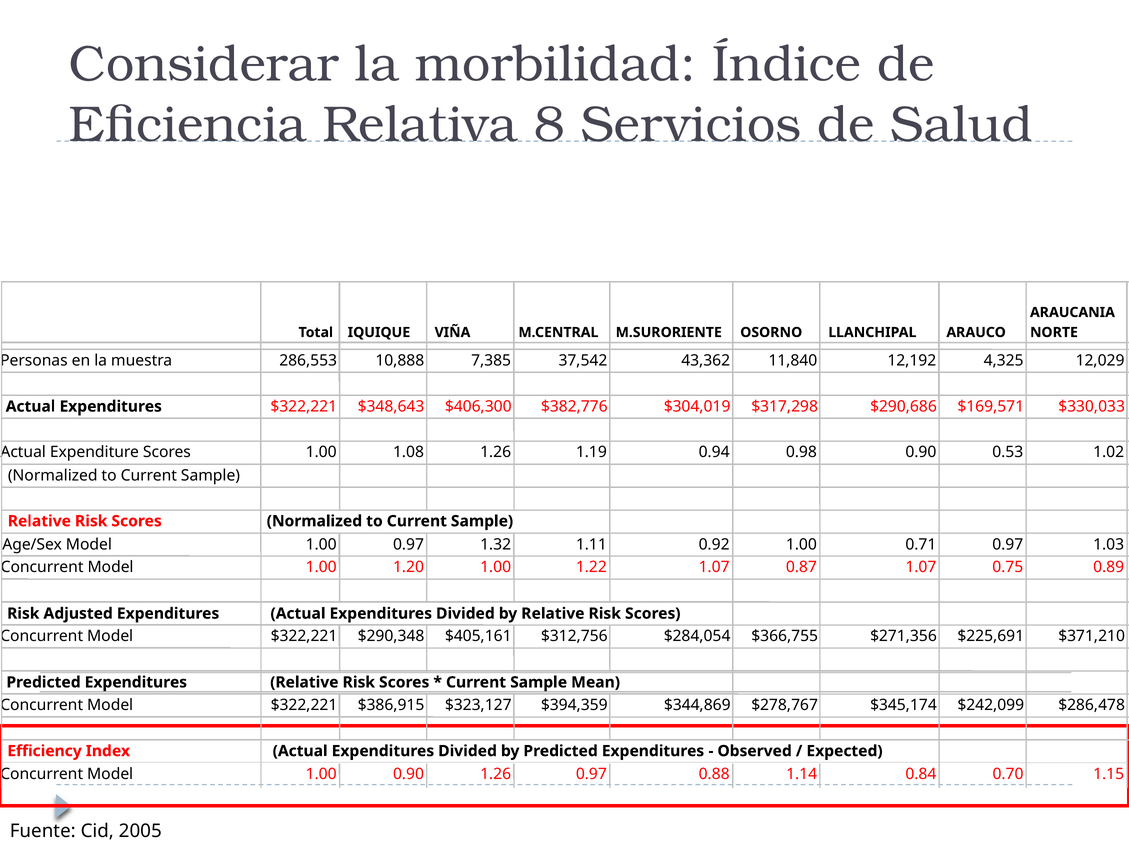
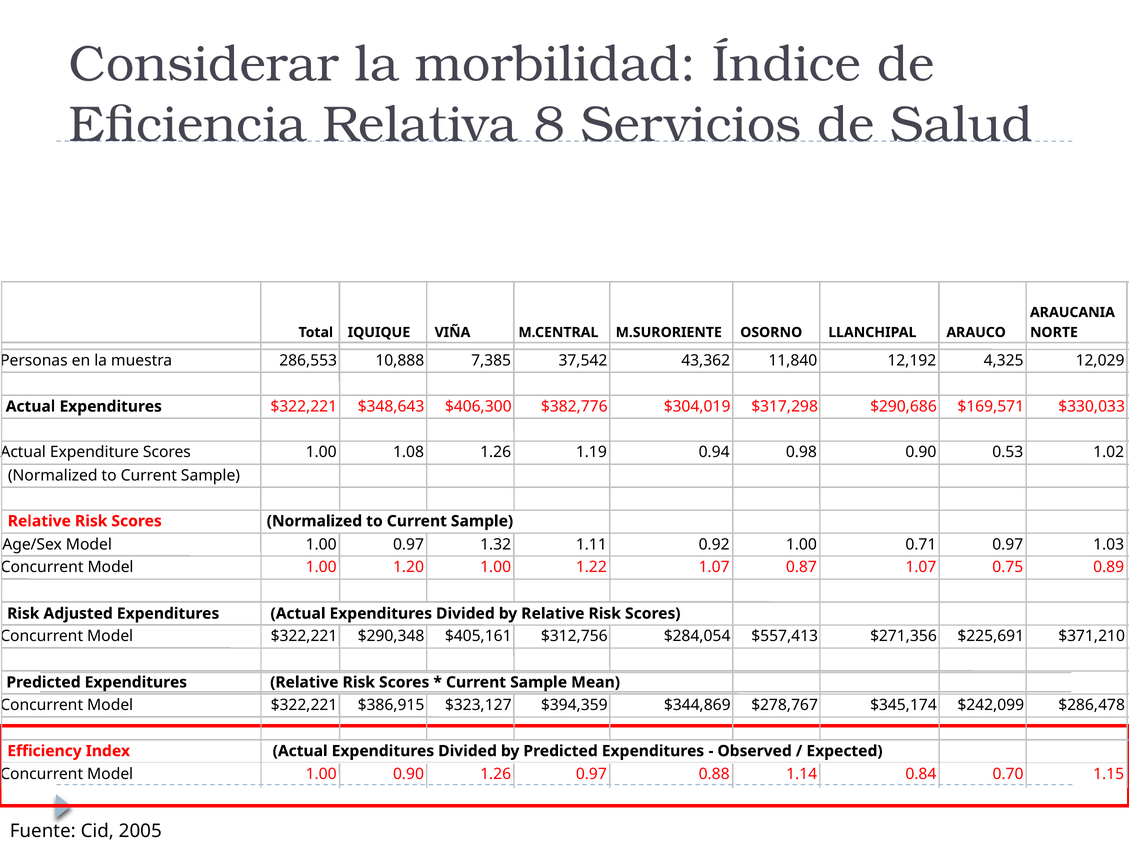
$366,755: $366,755 -> $557,413 (785, 636)
